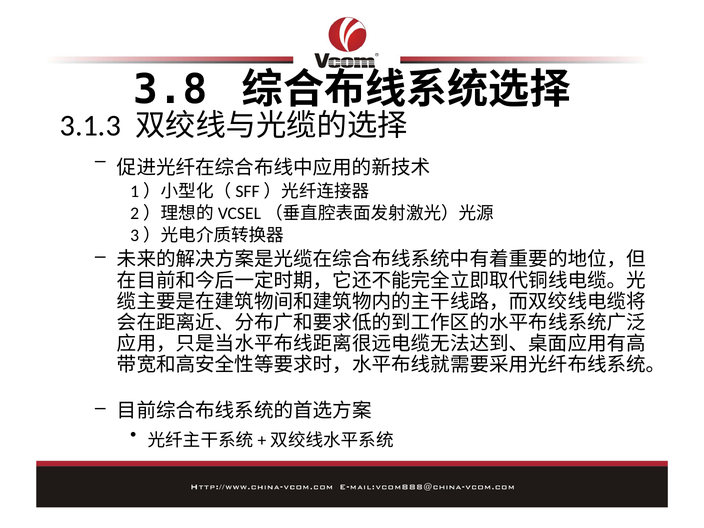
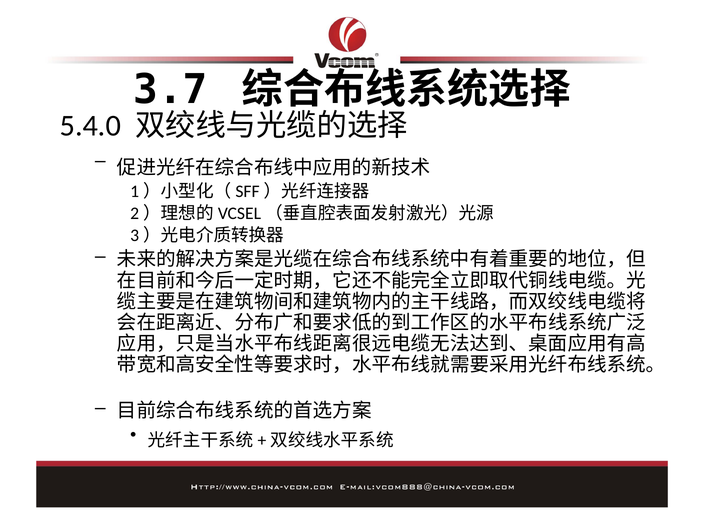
3.8: 3.8 -> 3.7 (170, 90)
3.1.3: 3.1.3 -> 5.4.0 (90, 126)
